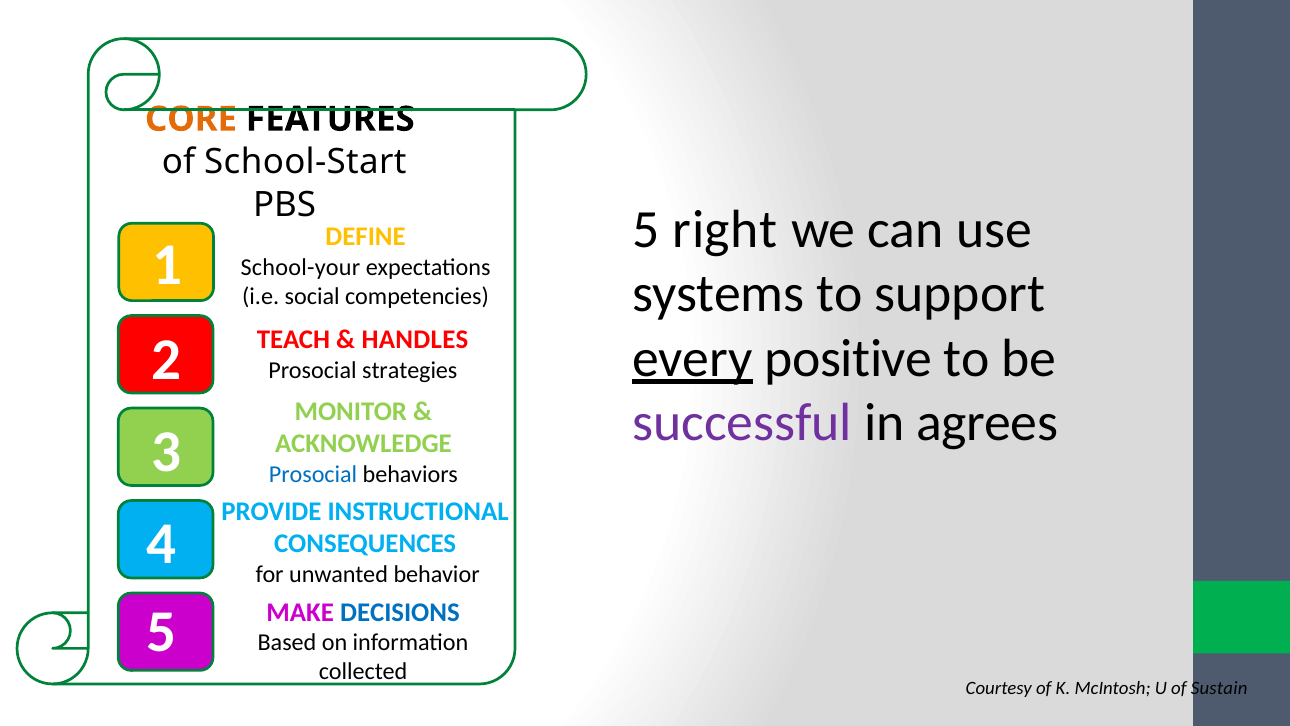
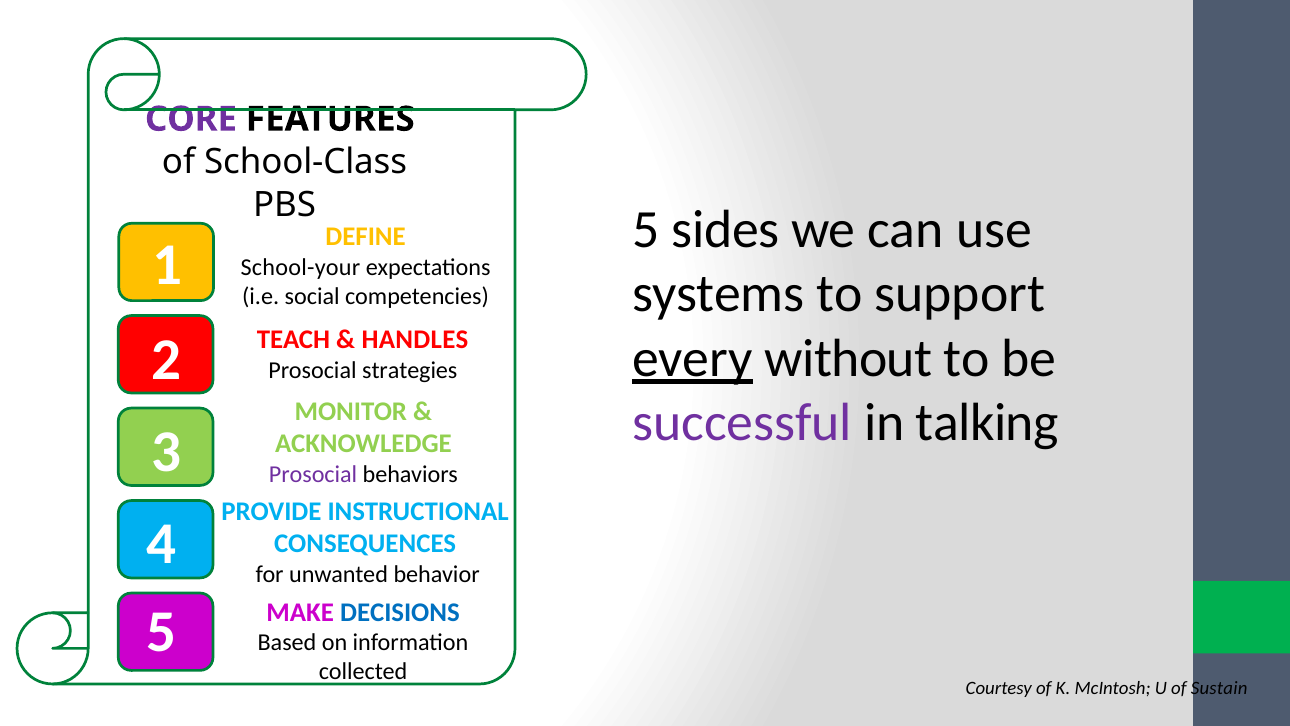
CORE colour: orange -> purple (191, 119)
School-Start: School-Start -> School-Class (306, 162)
right: right -> sides (726, 229)
positive: positive -> without (849, 358)
agrees: agrees -> talking (987, 423)
Prosocial colour: blue -> purple (313, 474)
